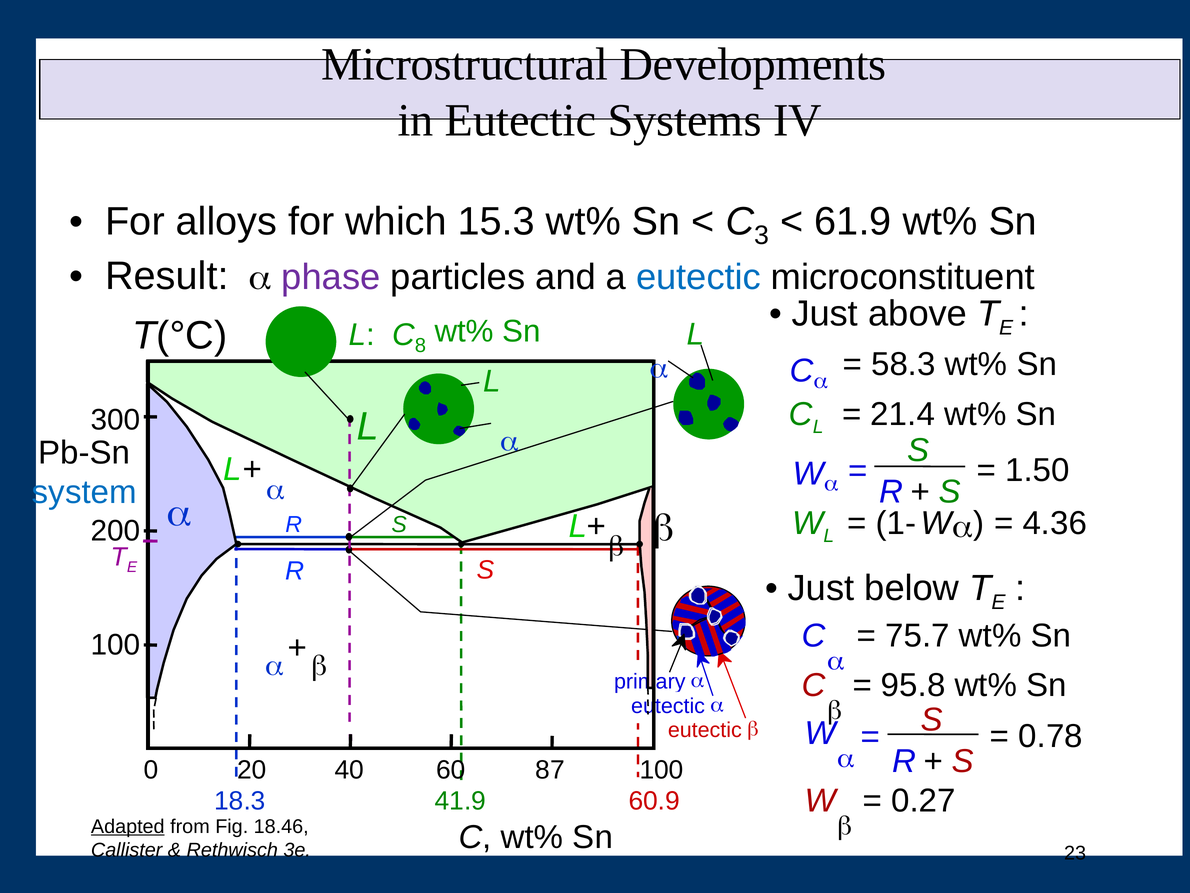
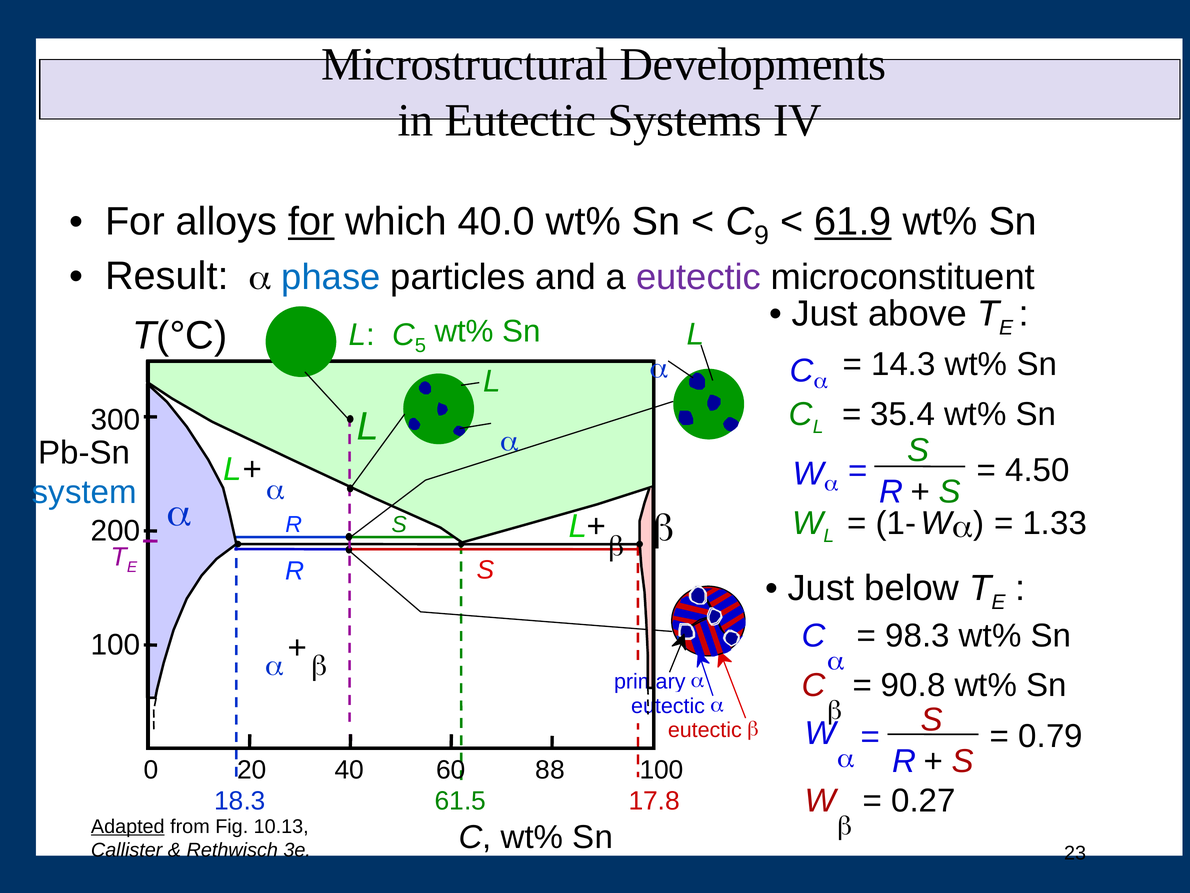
for underline: none -> present (311, 222)
15.3: 15.3 -> 40.0 (496, 222)
3: 3 -> 9 (762, 235)
61.9 underline: none -> present (853, 222)
phase colour: purple -> blue (331, 277)
eutectic colour: blue -> purple (699, 277)
8: 8 -> 5 (420, 345)
58.3: 58.3 -> 14.3 (903, 364)
21.4: 21.4 -> 35.4 (903, 414)
1.50: 1.50 -> 4.50 (1037, 470)
4.36: 4.36 -> 1.33 (1055, 523)
75.7: 75.7 -> 98.3 (918, 635)
95.8: 95.8 -> 90.8 (913, 685)
0.78: 0.78 -> 0.79 (1051, 736)
87: 87 -> 88 (550, 770)
41.9: 41.9 -> 61.5 (460, 800)
60.9: 60.9 -> 17.8 (654, 800)
18.46: 18.46 -> 10.13 (281, 826)
